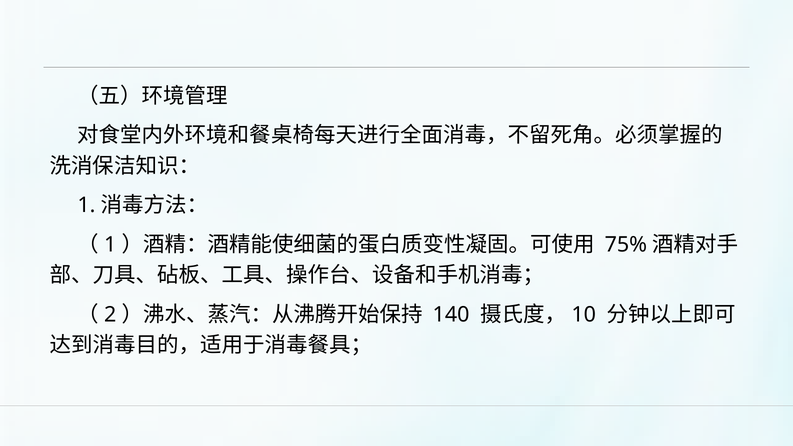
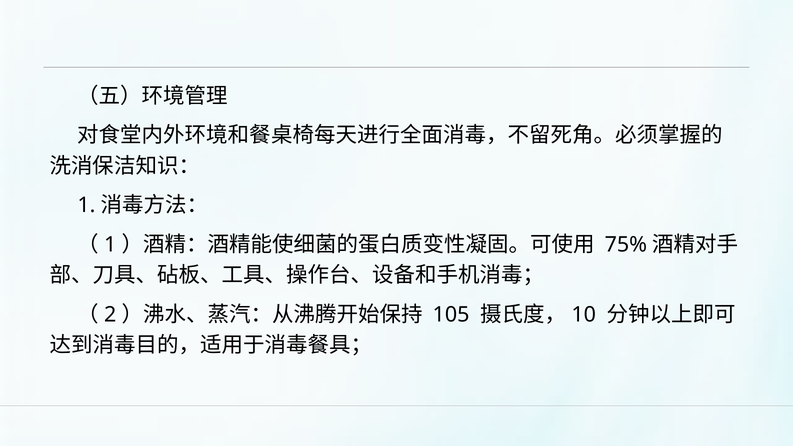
140: 140 -> 105 (451, 315)
